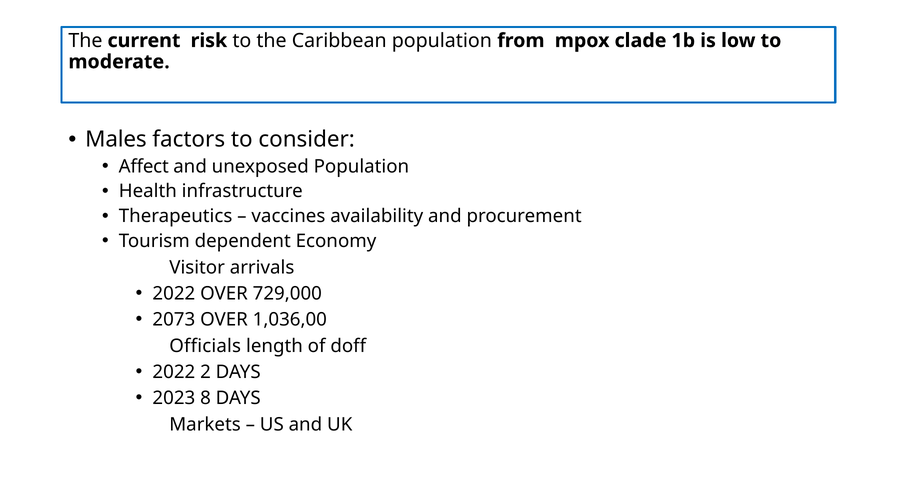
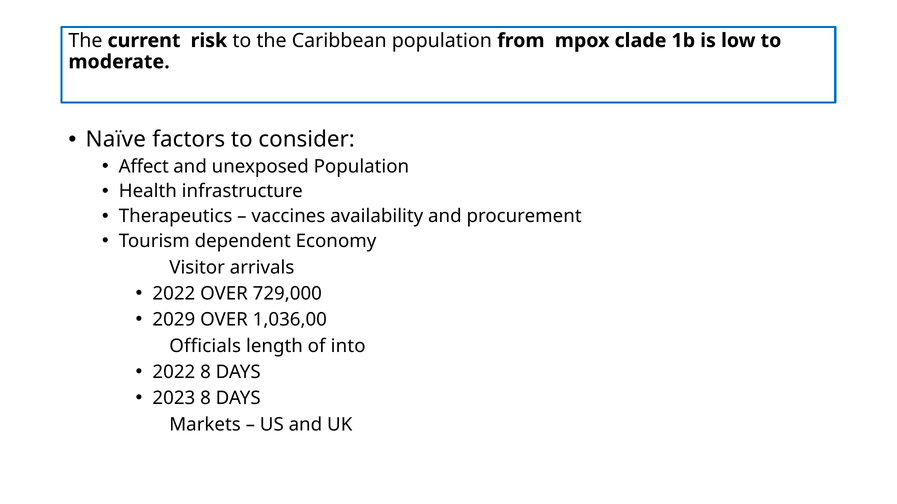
Males: Males -> Naïve (116, 140)
2073: 2073 -> 2029 (174, 320)
doff: doff -> into (348, 346)
2022 2: 2 -> 8 (205, 372)
